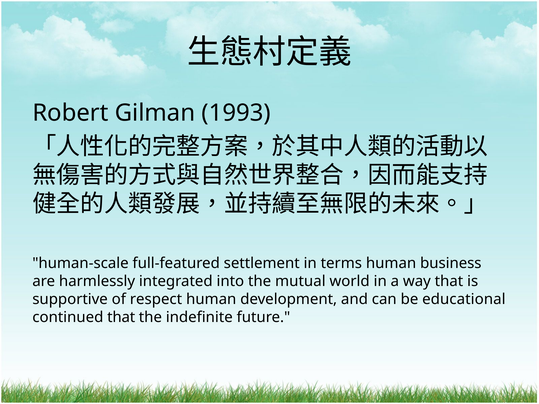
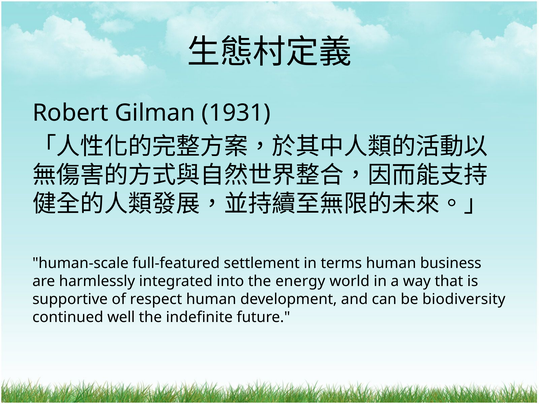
1993: 1993 -> 1931 (236, 113)
mutual: mutual -> energy (300, 281)
educational: educational -> biodiversity (464, 299)
continued that: that -> well (121, 317)
